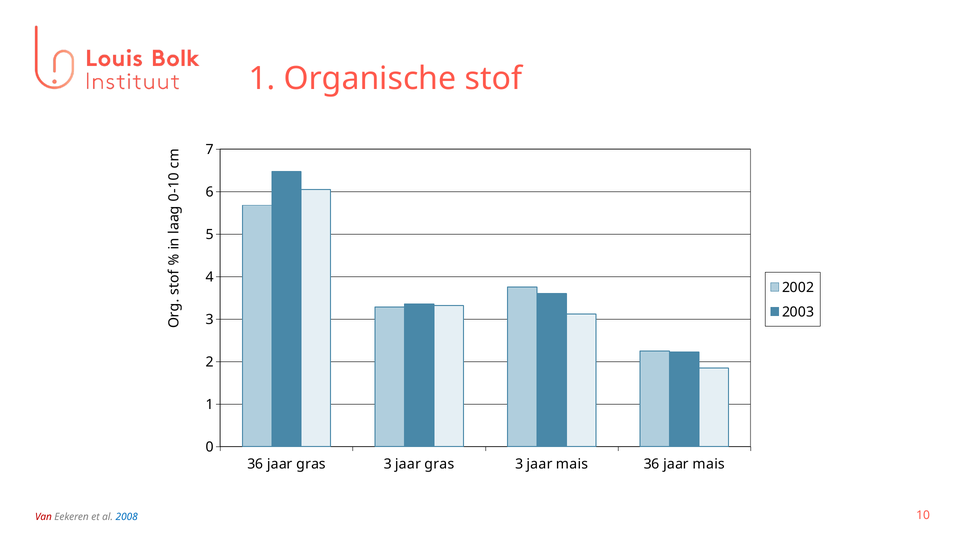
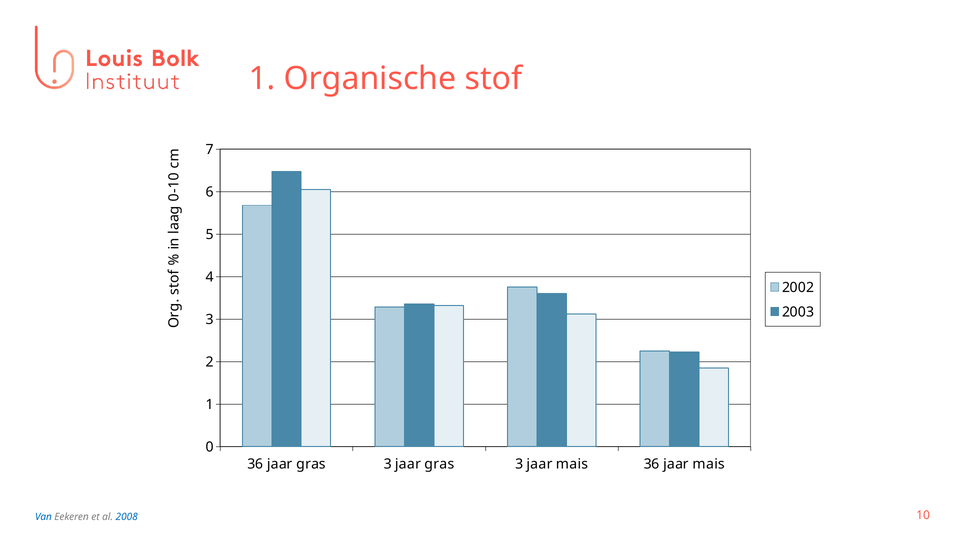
Van colour: red -> blue (43, 517)
